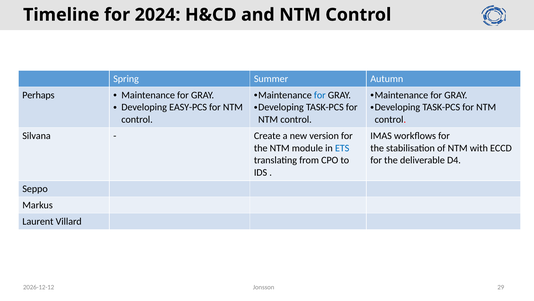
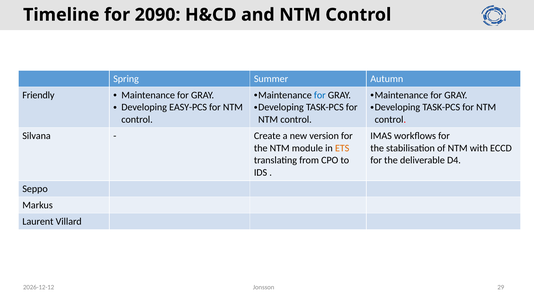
2024: 2024 -> 2090 (158, 15)
Perhaps: Perhaps -> Friendly (38, 95)
ETS colour: blue -> orange (342, 148)
